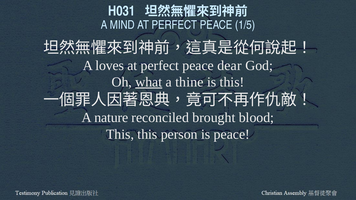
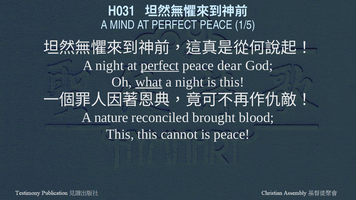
loves: loves -> night (110, 66)
perfect underline: none -> present (160, 66)
thine: thine -> night (189, 82)
person: person -> cannot (179, 134)
